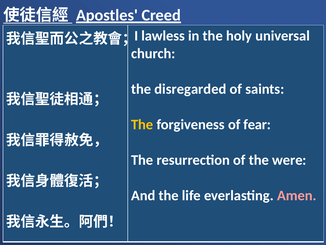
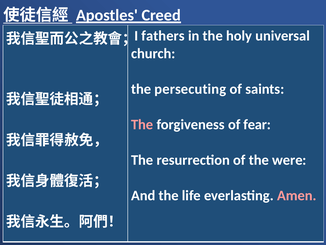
lawless: lawless -> fathers (163, 36)
disregarded: disregarded -> persecuting (190, 89)
The colour: yellow -> pink (142, 124)
